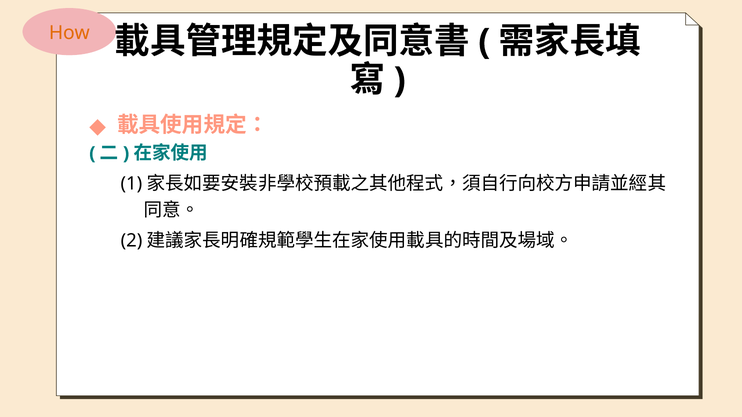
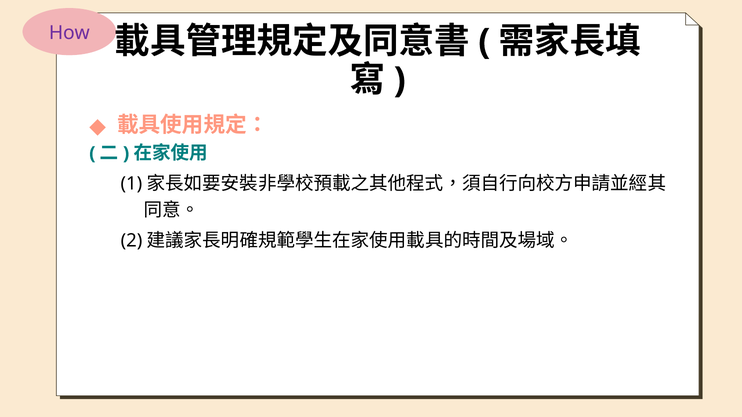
How colour: orange -> purple (69, 33)
